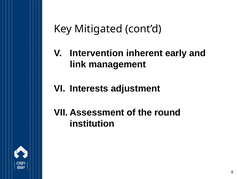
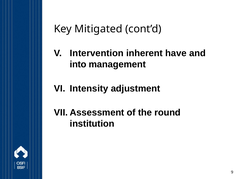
early: early -> have (176, 53)
link: link -> into (78, 64)
Interests: Interests -> Intensity (89, 88)
